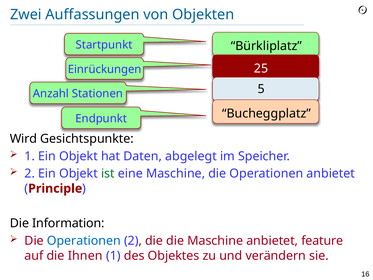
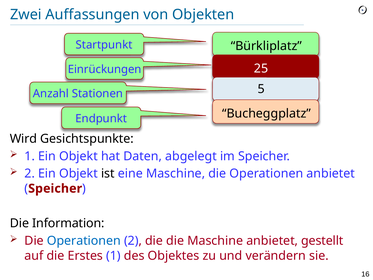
ist colour: green -> black (108, 173)
Principle: Principle -> Speicher (55, 188)
feature: feature -> gestellt (322, 241)
Ihnen: Ihnen -> Erstes (85, 255)
